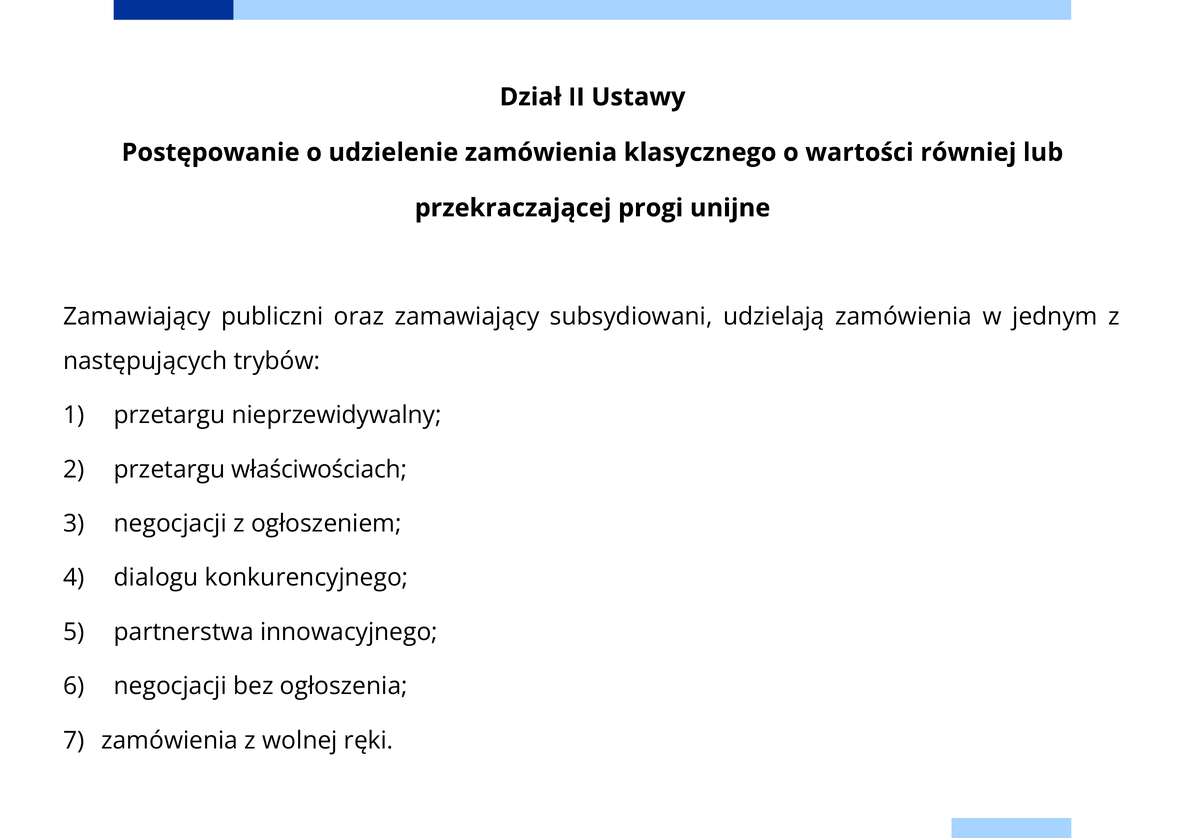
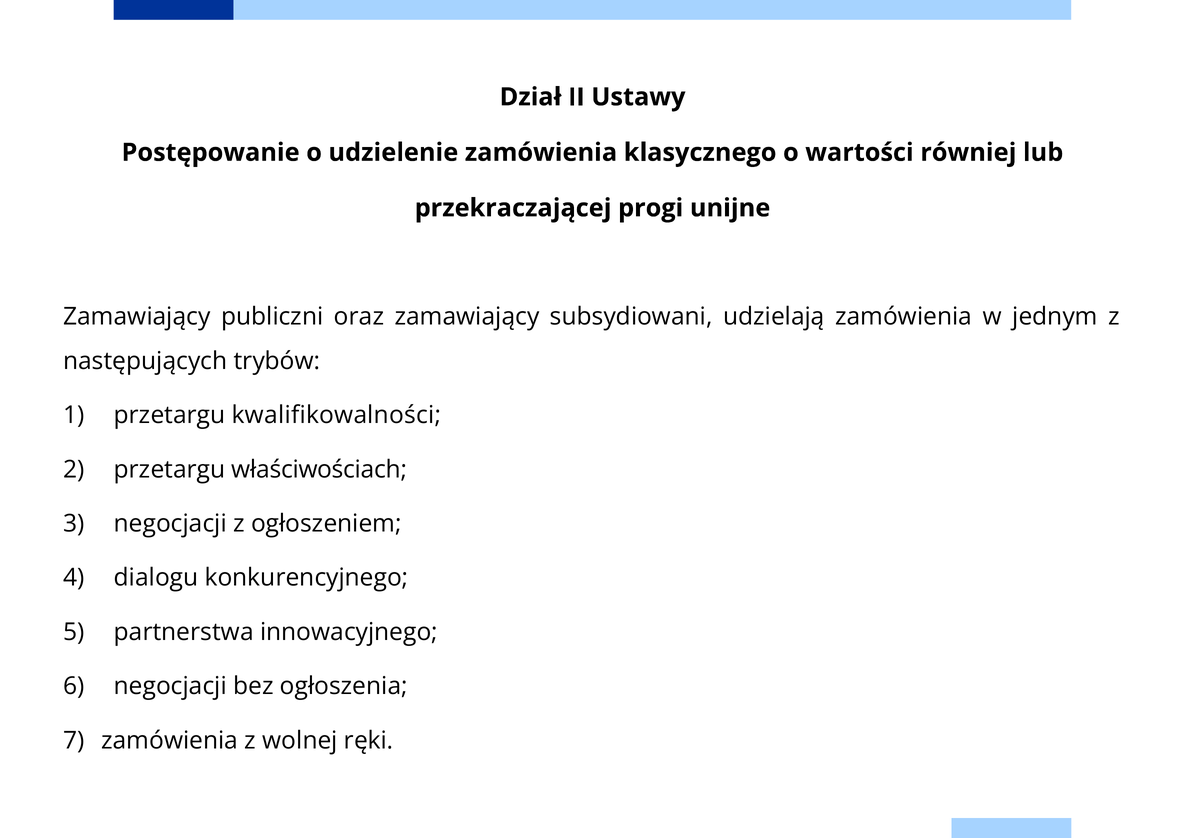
nieprzewidywalny: nieprzewidywalny -> kwalifikowalności (336, 415)
